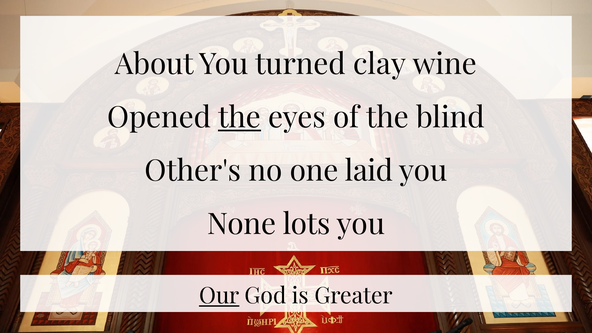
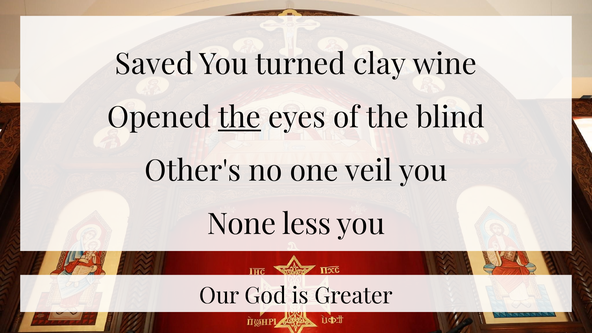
About: About -> Saved (154, 64)
laid: laid -> veil (369, 171)
lots: lots -> less (307, 224)
Our underline: present -> none (219, 296)
